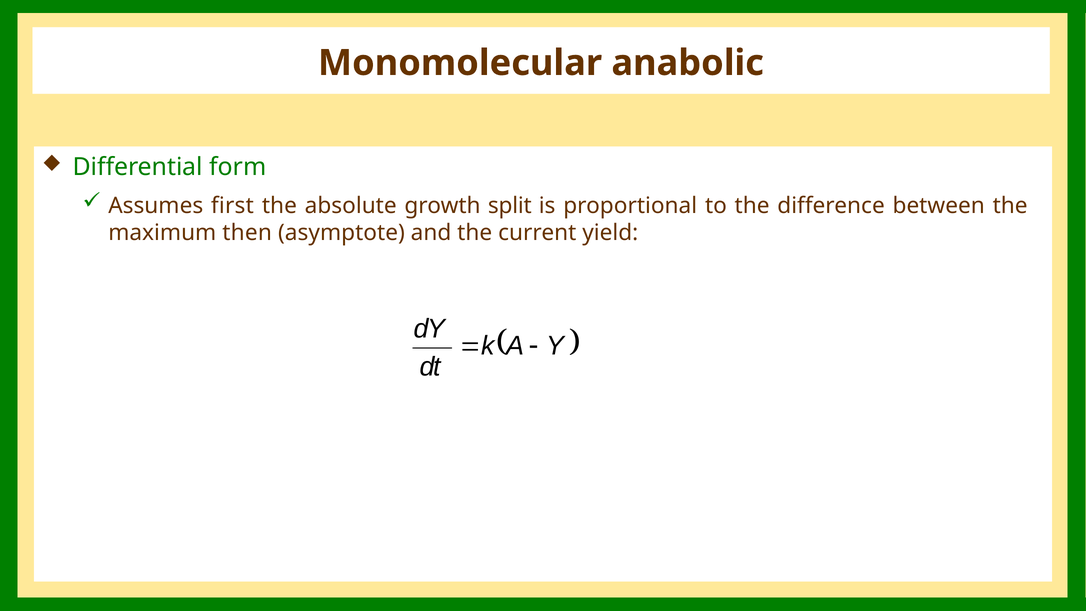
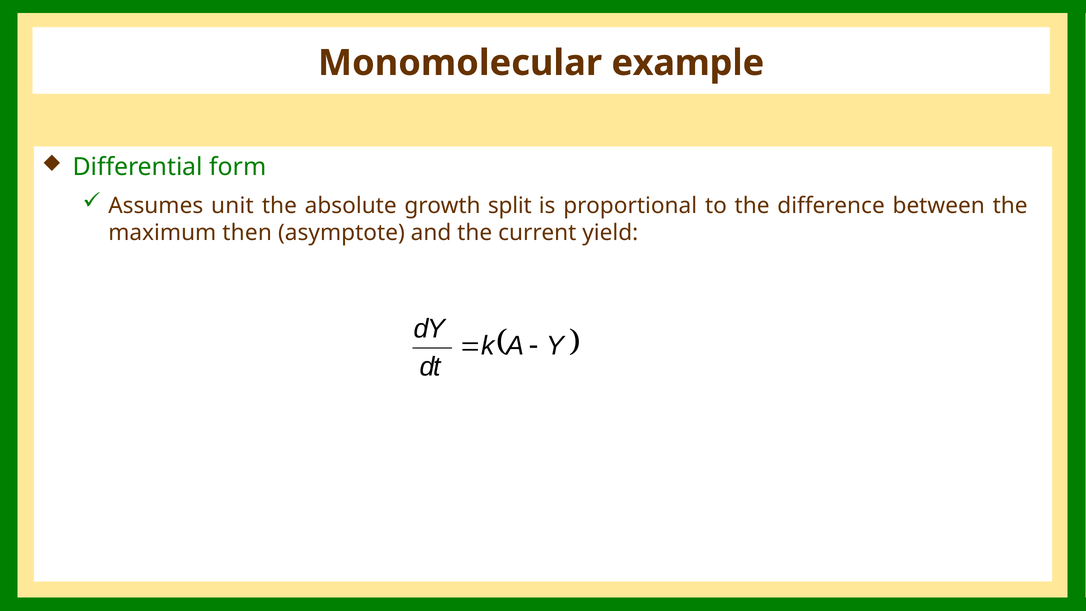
anabolic: anabolic -> example (688, 63)
first: first -> unit (232, 206)
